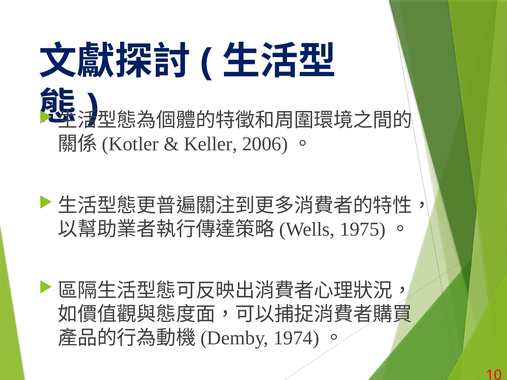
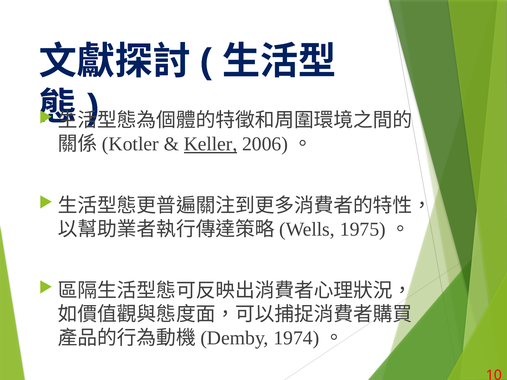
Keller underline: none -> present (211, 144)
